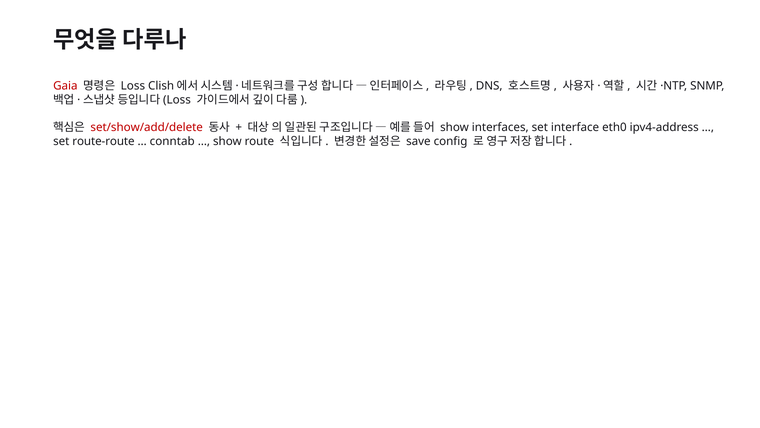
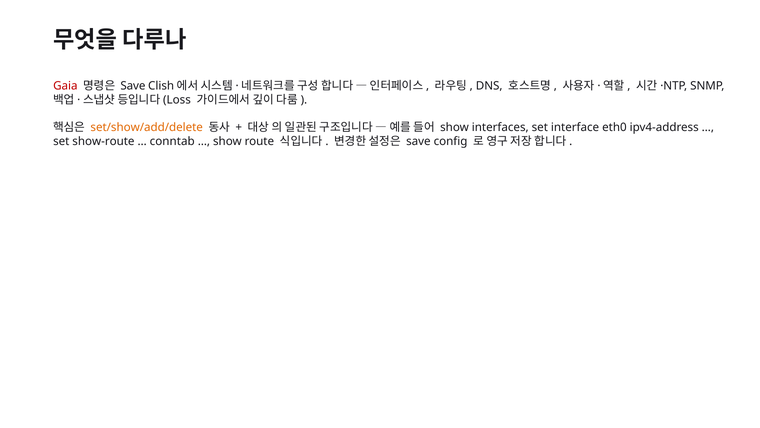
Loss: Loss -> Save (133, 86)
set/show/add/delete colour: red -> orange (147, 127)
route-route: route-route -> show-route (103, 141)
